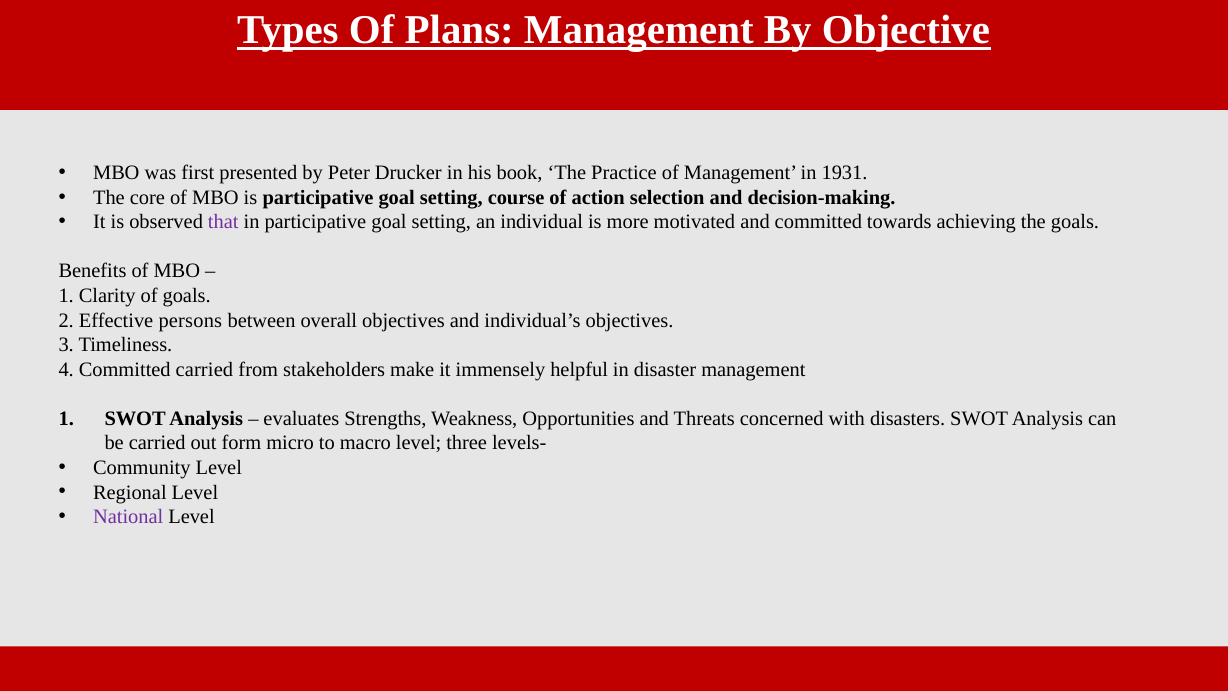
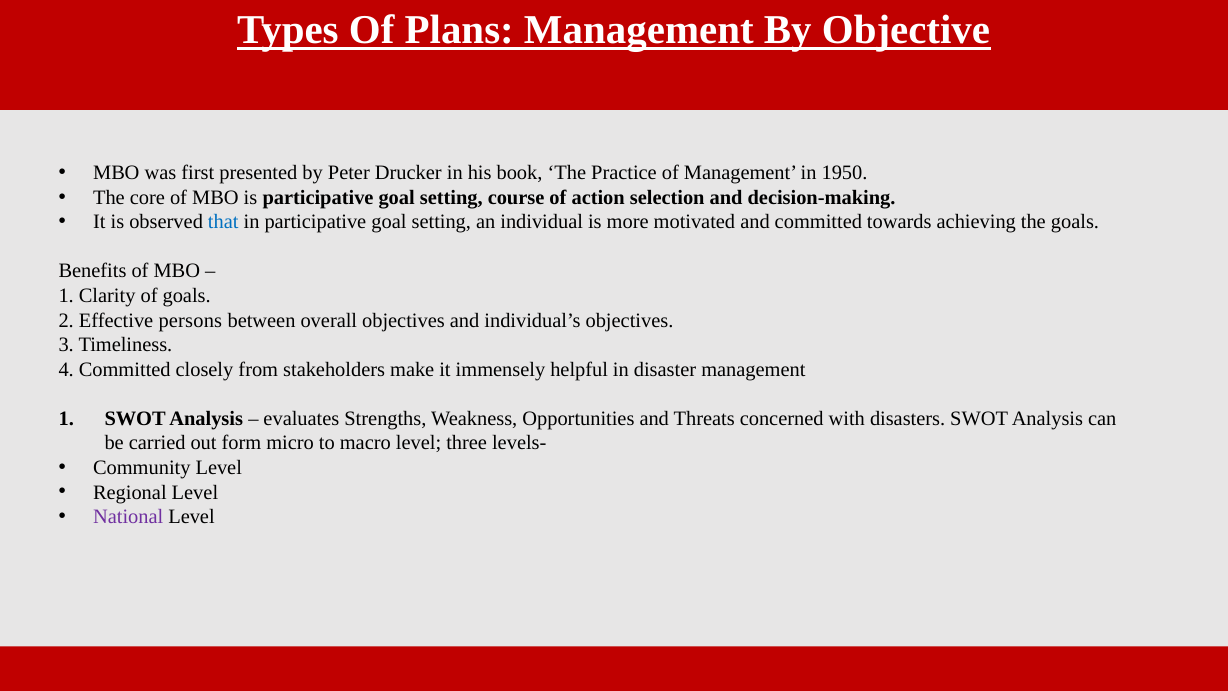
1931: 1931 -> 1950 (845, 173)
that colour: purple -> blue (223, 222)
Committed carried: carried -> closely (204, 369)
